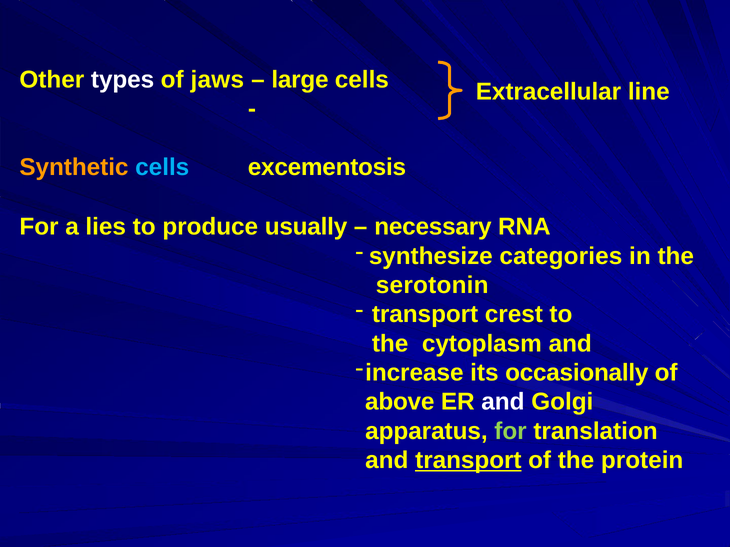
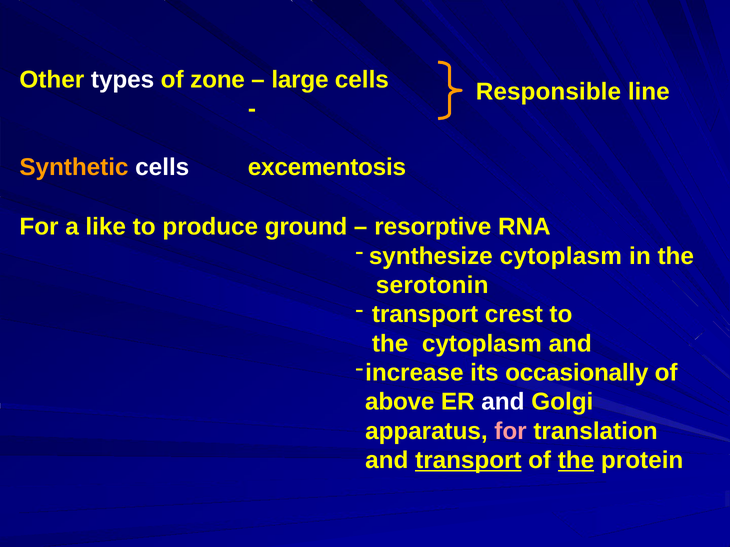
jaws: jaws -> zone (218, 80)
Extracellular: Extracellular -> Responsible (548, 92)
cells colour: light blue -> white (162, 167)
lies: lies -> like (106, 227)
usually: usually -> ground (306, 227)
necessary: necessary -> resorptive (433, 227)
synthesize categories: categories -> cytoplasm (561, 256)
for colour: light green -> pink (511, 431)
the underline: none -> present (576, 461)
